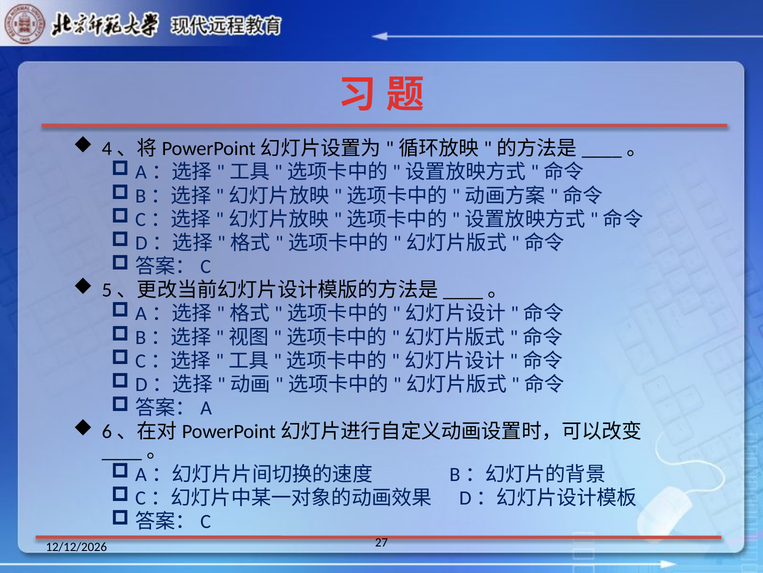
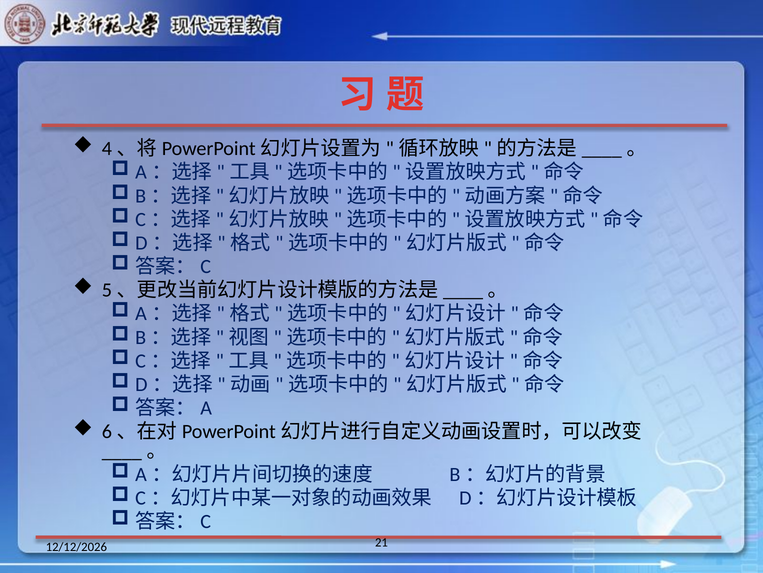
27: 27 -> 21 (381, 542)
